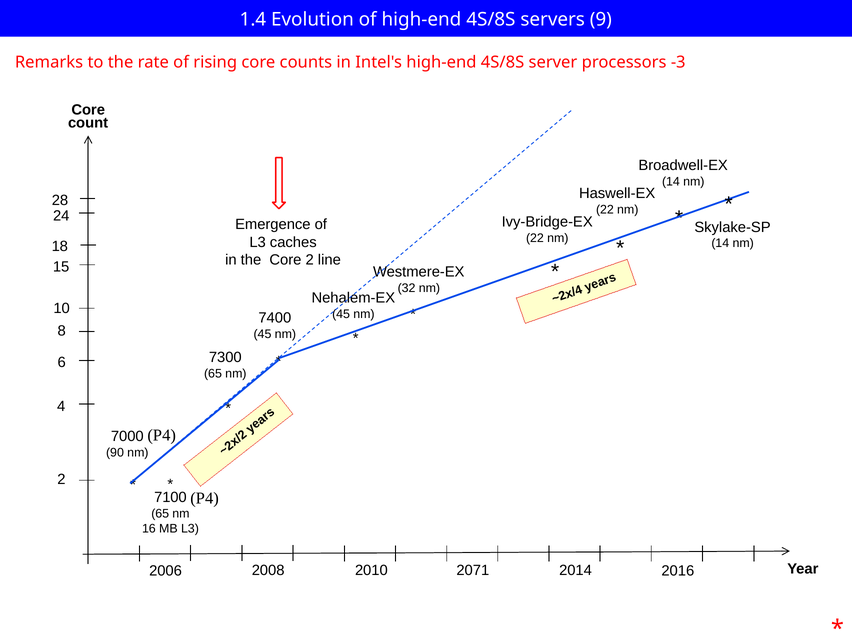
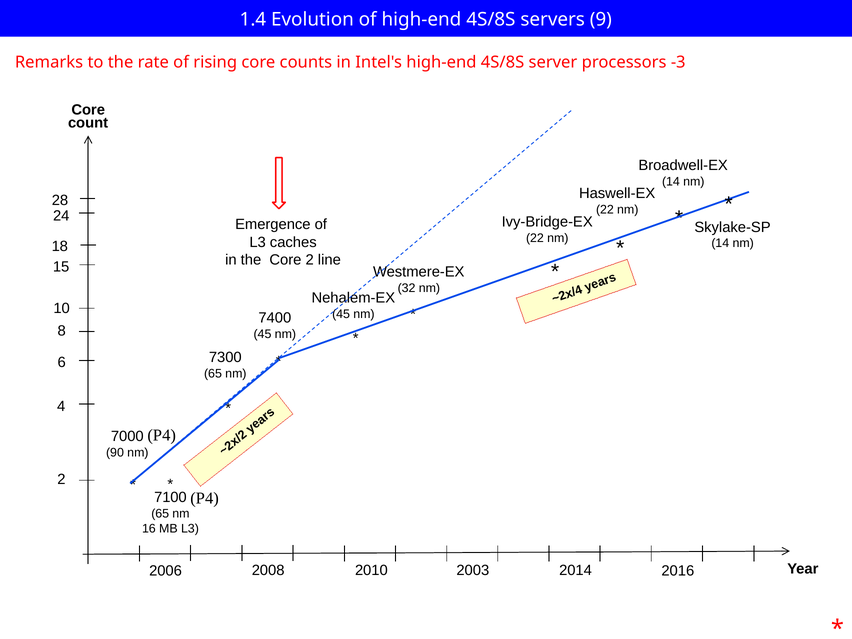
2071: 2071 -> 2003 (473, 571)
